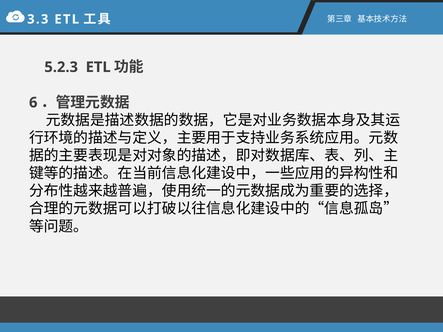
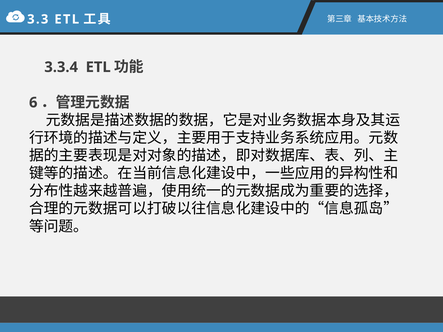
5.2.3: 5.2.3 -> 3.3.4 (61, 67)
